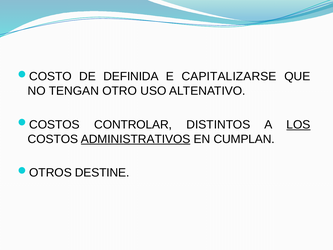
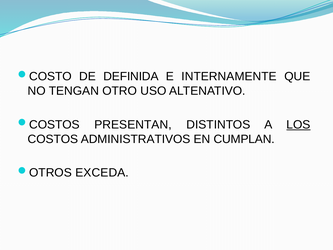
CAPITALIZARSE: CAPITALIZARSE -> INTERNAMENTE (229, 76)
CONTROLAR: CONTROLAR -> PRESENTAN (133, 124)
ADMINISTRATIVOS underline: present -> none (136, 139)
DESTINE: DESTINE -> EXCEDA (102, 173)
